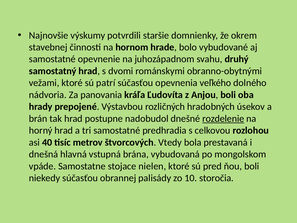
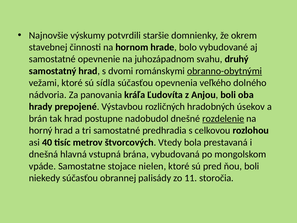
obranno-obytnými underline: none -> present (225, 71)
patrí: patrí -> sídla (106, 83)
10: 10 -> 11 (191, 178)
